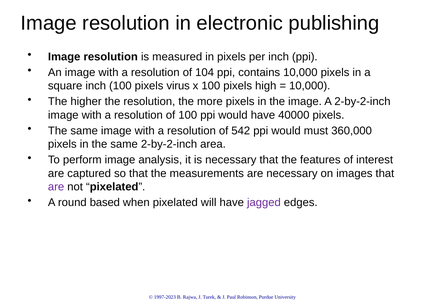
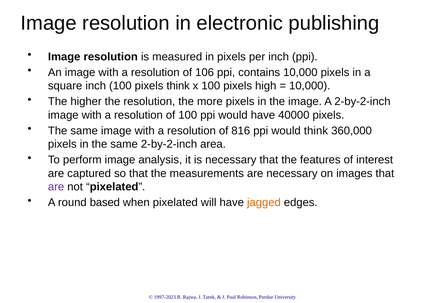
104: 104 -> 106 (205, 72)
pixels virus: virus -> think (178, 86)
542: 542 -> 816 (241, 131)
would must: must -> think (316, 131)
jagged colour: purple -> orange (264, 203)
